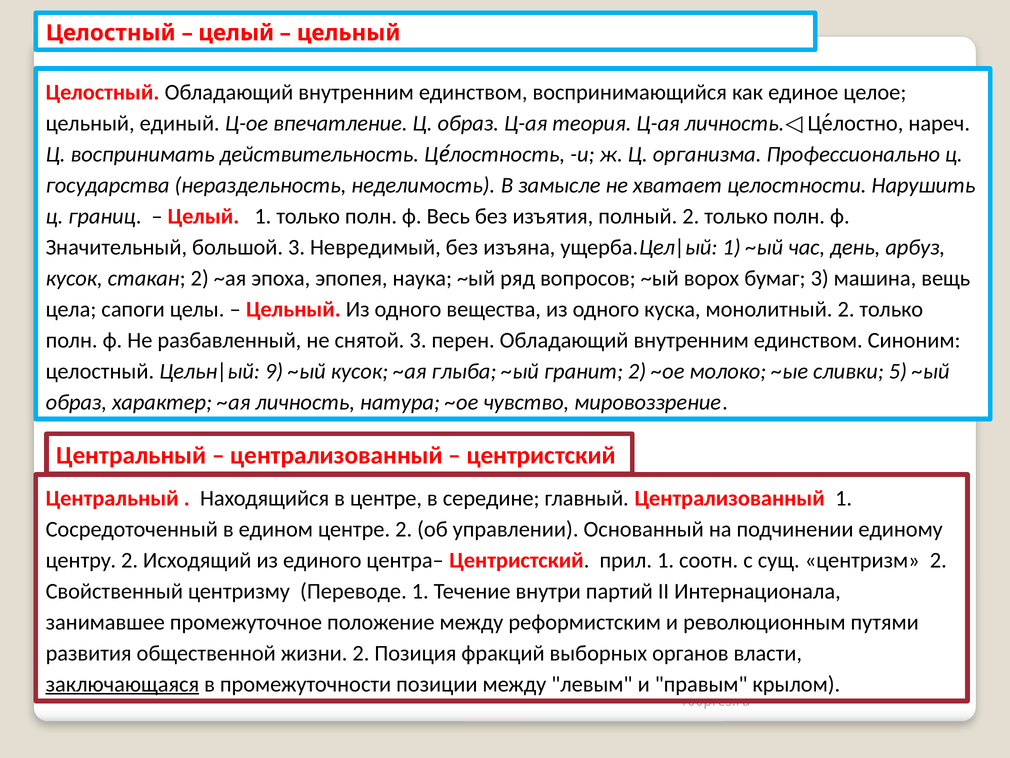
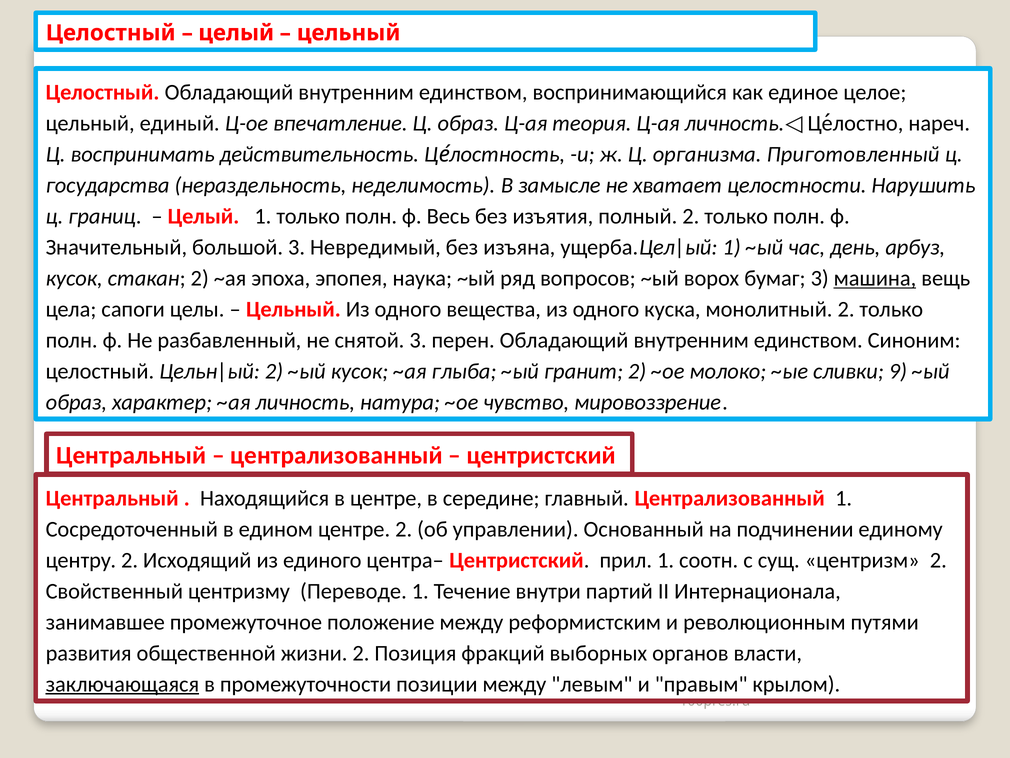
Профессионально: Профессионально -> Приготовленный (853, 154)
машина underline: none -> present (875, 278)
9: 9 -> 2 (274, 371)
5: 5 -> 9 (898, 371)
